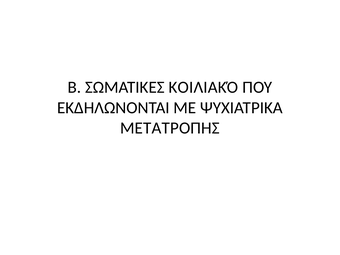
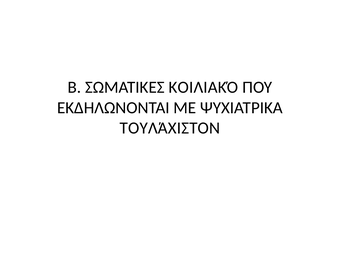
ΜΕΤΑΤΡΟΠΗΣ: ΜΕΤΑΤΡΟΠΗΣ -> ΤΟΥΛΆΧΙΣΤΟΝ (170, 128)
